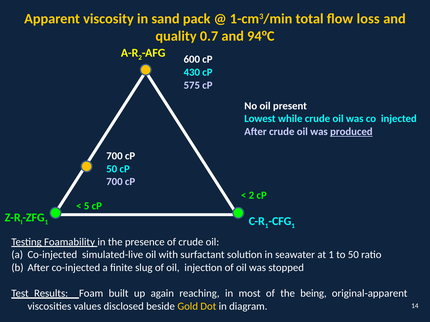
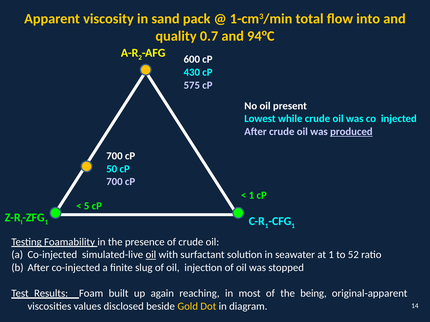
loss: loss -> into (368, 19)
2: 2 -> 1 (251, 196)
oil underline: none -> present (151, 255)
to 50: 50 -> 52 (353, 255)
